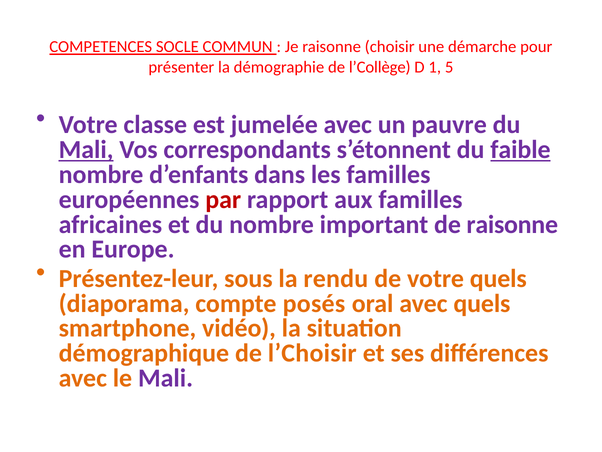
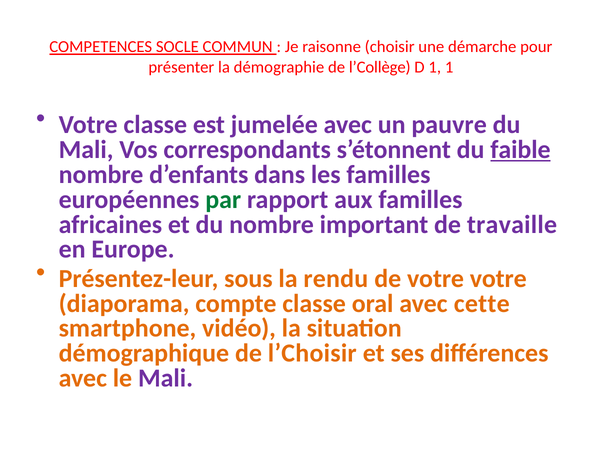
1 5: 5 -> 1 (449, 67)
Mali underline: present -> none (86, 150)
par colour: red -> green (223, 199)
de raisonne: raisonne -> travaille (512, 224)
votre quels: quels -> votre (498, 278)
compte posés: posés -> classe (314, 303)
avec quels: quels -> cette (482, 303)
